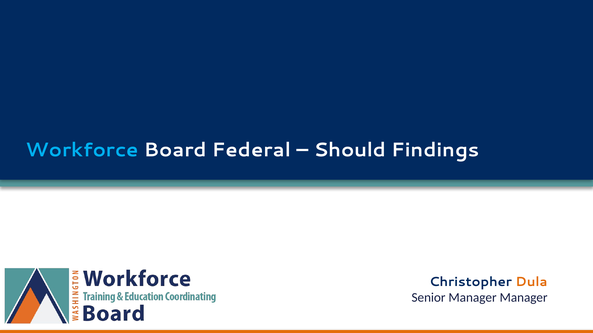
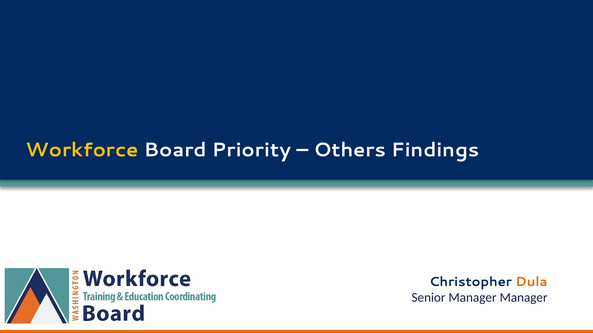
Workforce colour: light blue -> yellow (82, 150)
Federal: Federal -> Priority (251, 150)
Should: Should -> Others (350, 150)
